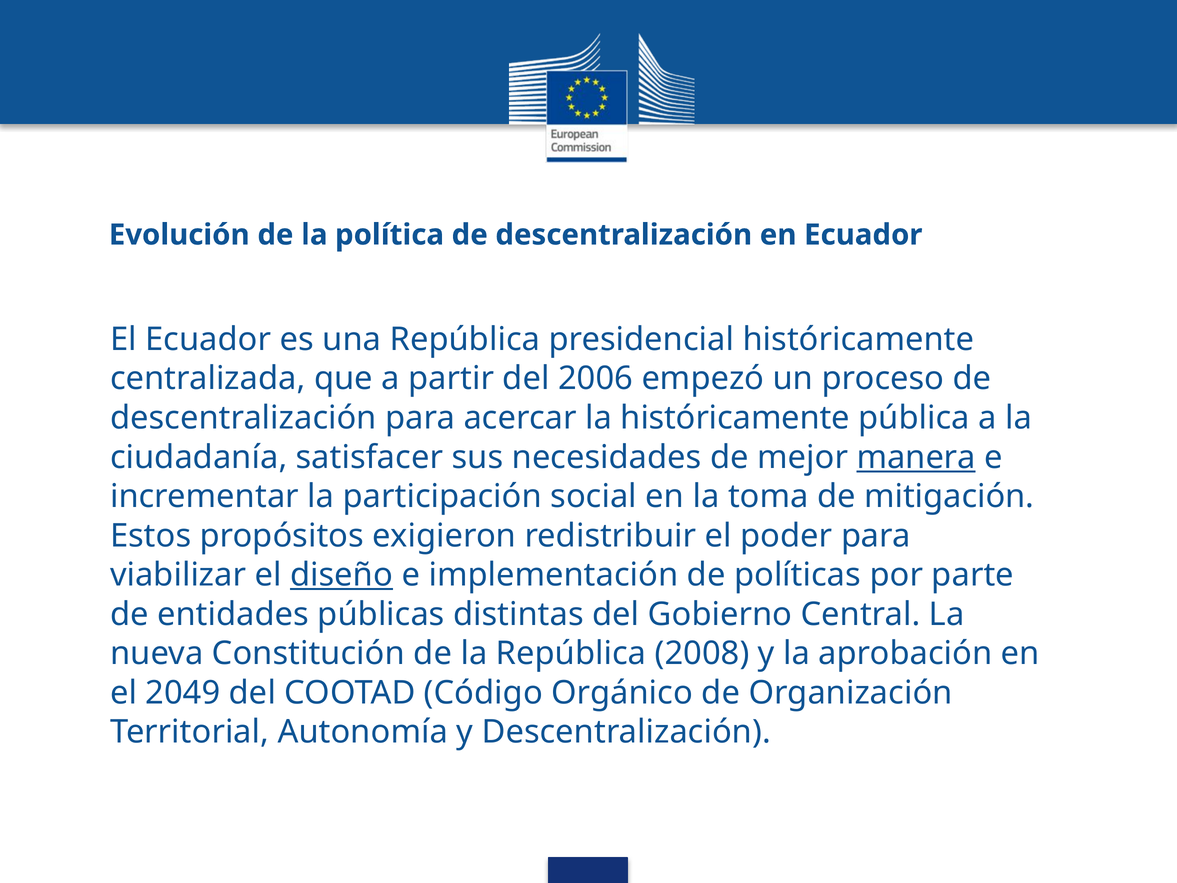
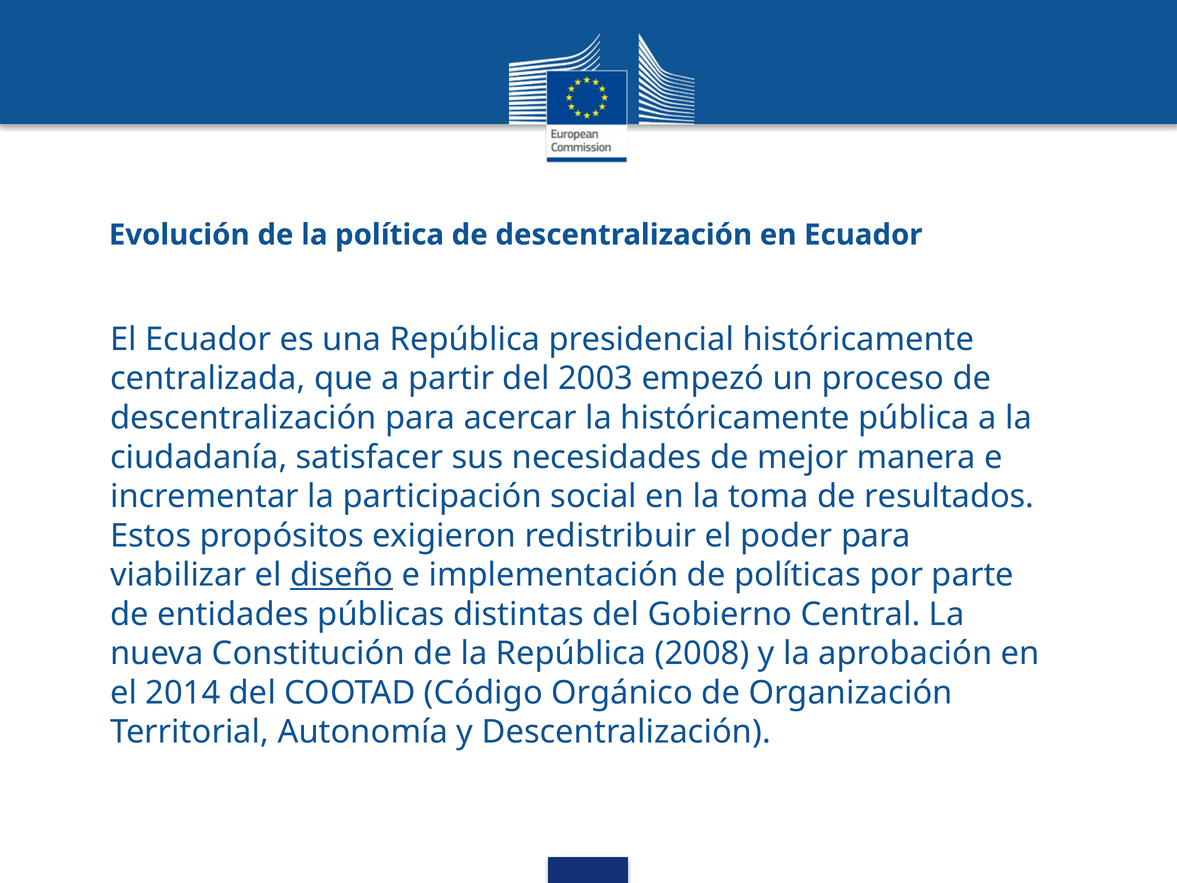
2006: 2006 -> 2003 (596, 379)
manera underline: present -> none (916, 457)
mitigación: mitigación -> resultados (949, 496)
2049: 2049 -> 2014 (183, 693)
